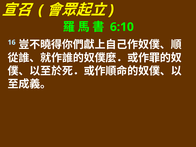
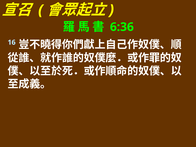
6:10: 6:10 -> 6:36 (122, 27)
